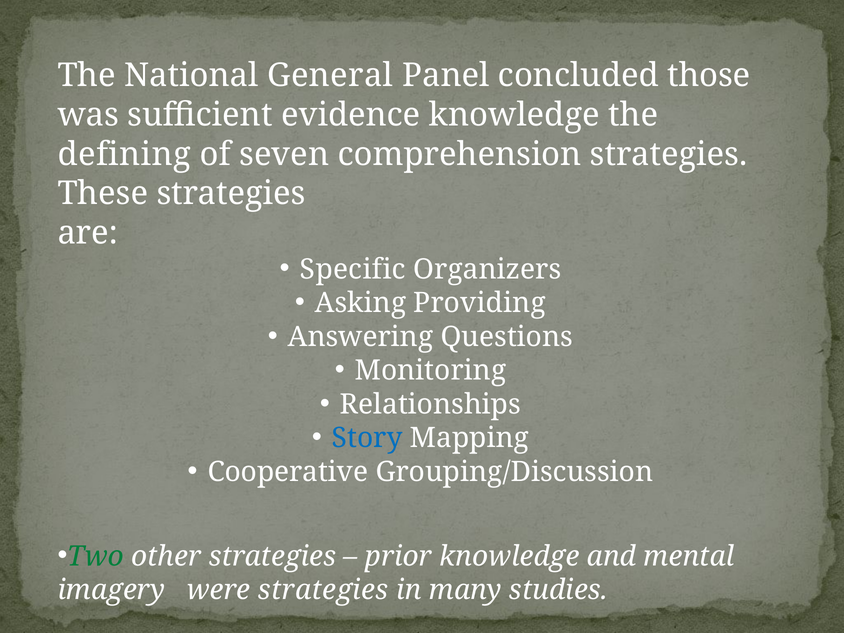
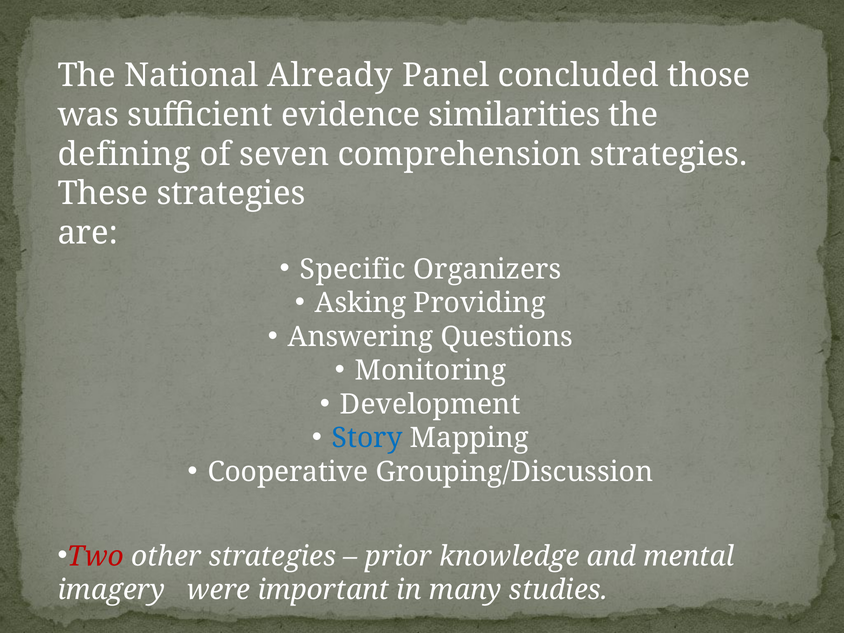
General: General -> Already (330, 75)
evidence knowledge: knowledge -> similarities (515, 115)
Relationships: Relationships -> Development (430, 404)
Two colour: green -> red (96, 556)
were strategies: strategies -> important (323, 590)
